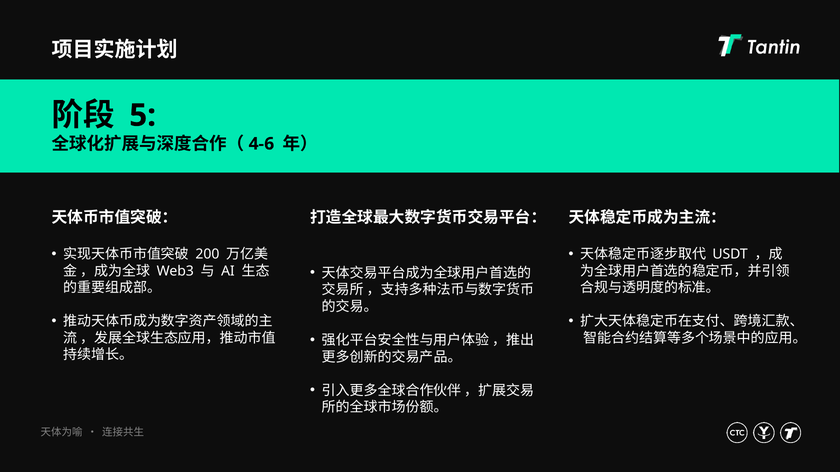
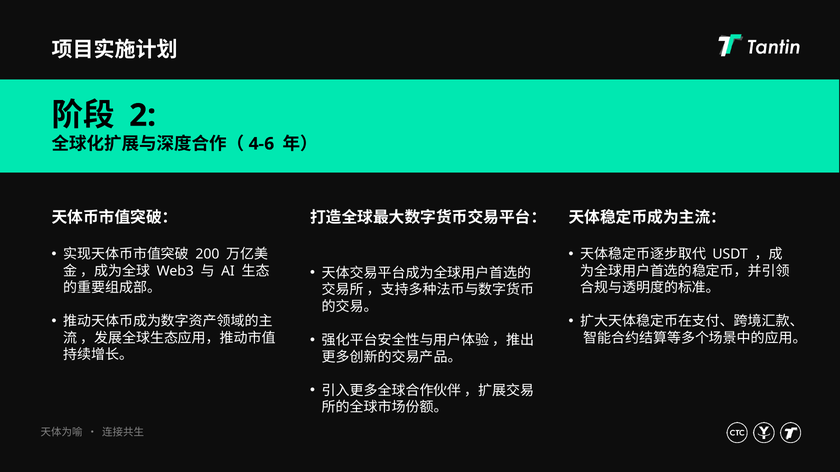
5: 5 -> 2 (143, 116)
